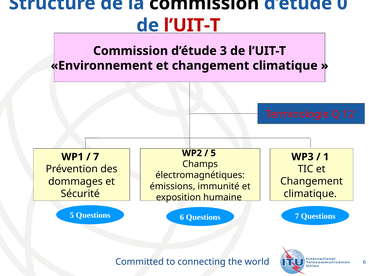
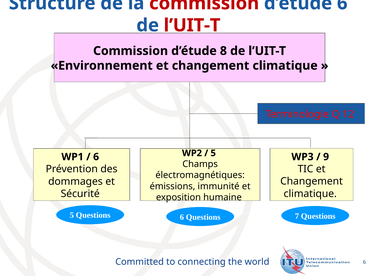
commission colour: black -> red (204, 3)
d’étude 0: 0 -> 6 (342, 3)
3: 3 -> 8 (223, 51)
7: 7 -> 6 (96, 157)
1: 1 -> 9 (326, 157)
